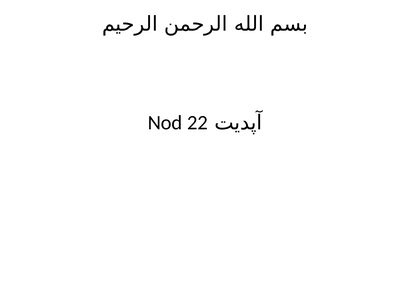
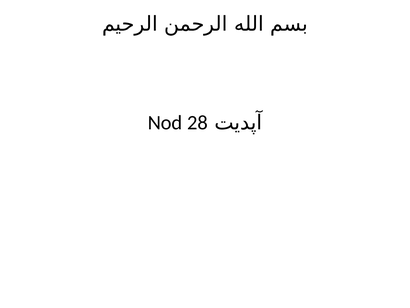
22: 22 -> 28 (197, 122)
